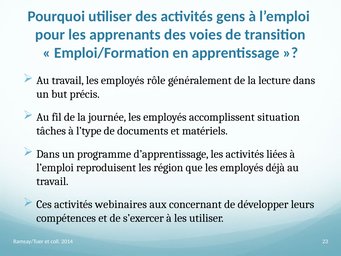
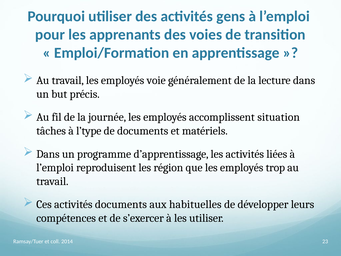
rôle: rôle -> voie (156, 80)
déjà: déjà -> trop (275, 168)
activités webinaires: webinaires -> documents (121, 204)
concernant: concernant -> habituelles (195, 204)
